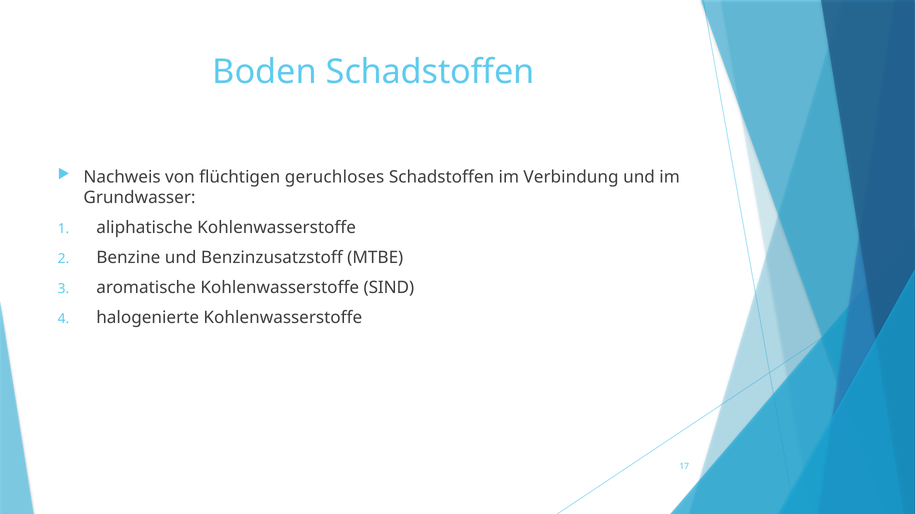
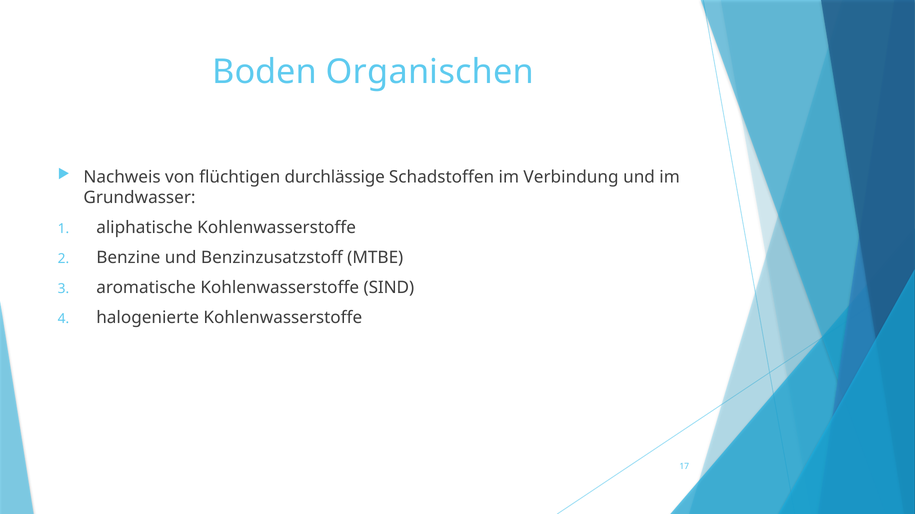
Boden Schadstoffen: Schadstoffen -> Organischen (430, 72)
geruchloses: geruchloses -> durchlässige (335, 177)
